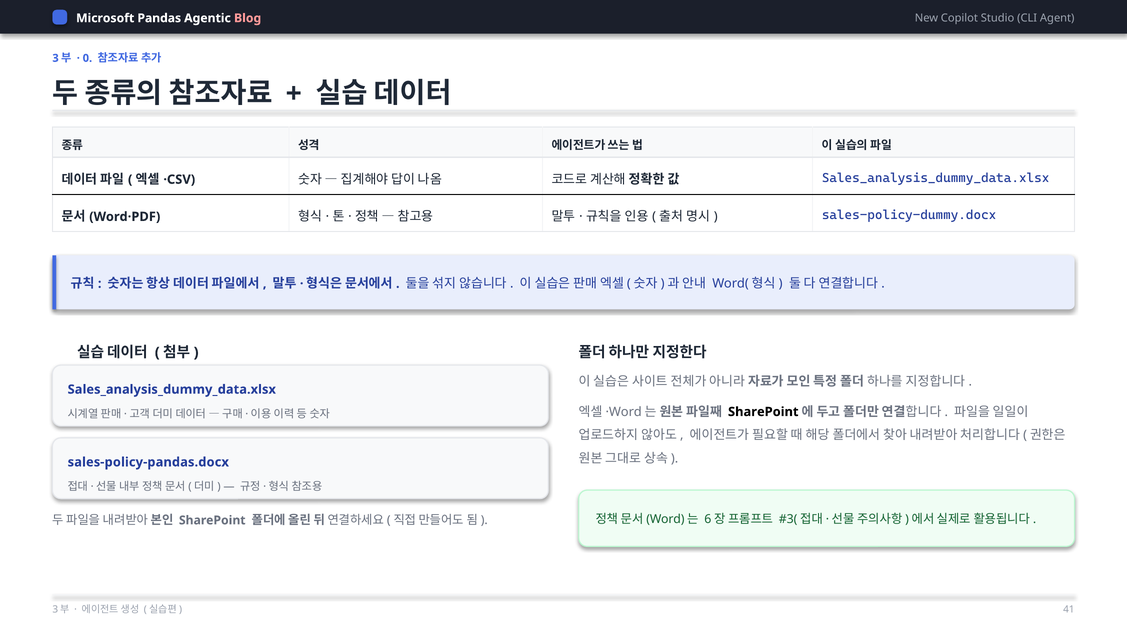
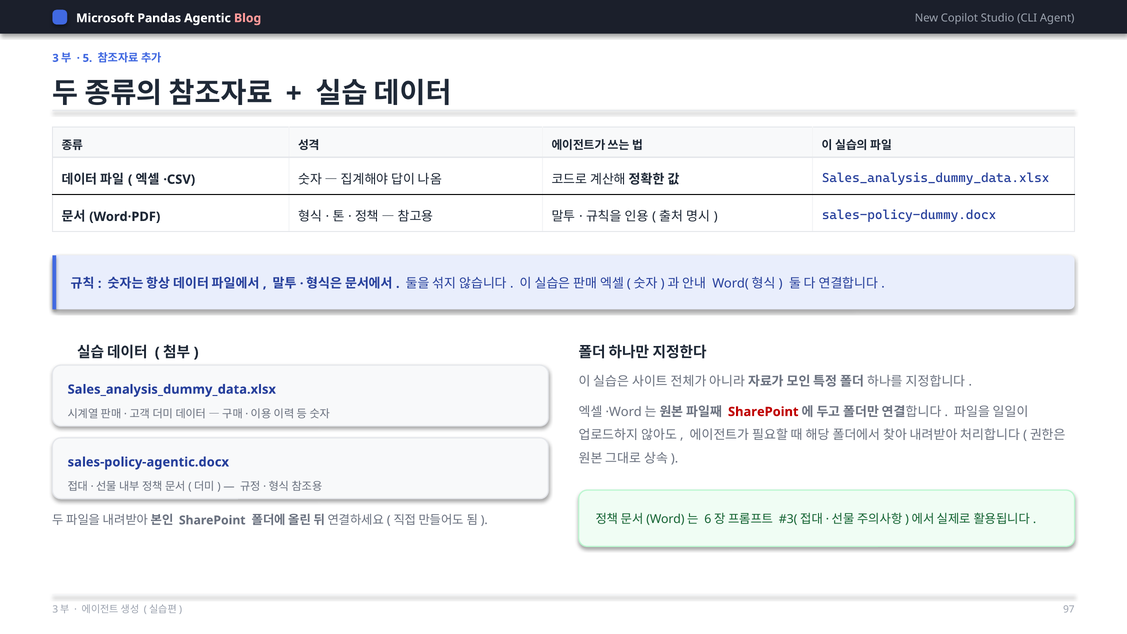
0: 0 -> 5 (87, 58)
SharePoint colour: black -> red (763, 412)
sales-policy-pandas.docx: sales-policy-pandas.docx -> sales-policy-agentic.docx (148, 462)
41: 41 -> 97 (1069, 609)
